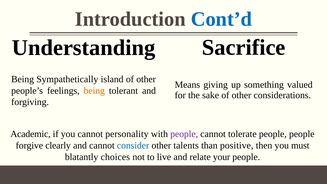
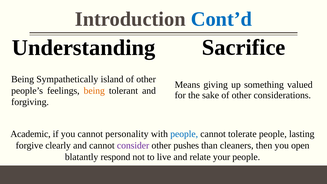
people colour: purple -> blue (184, 134)
people people: people -> lasting (302, 134)
consider colour: blue -> purple (133, 145)
talents: talents -> pushes (186, 145)
positive: positive -> cleaners (237, 145)
must: must -> open (300, 145)
choices: choices -> respond (115, 157)
